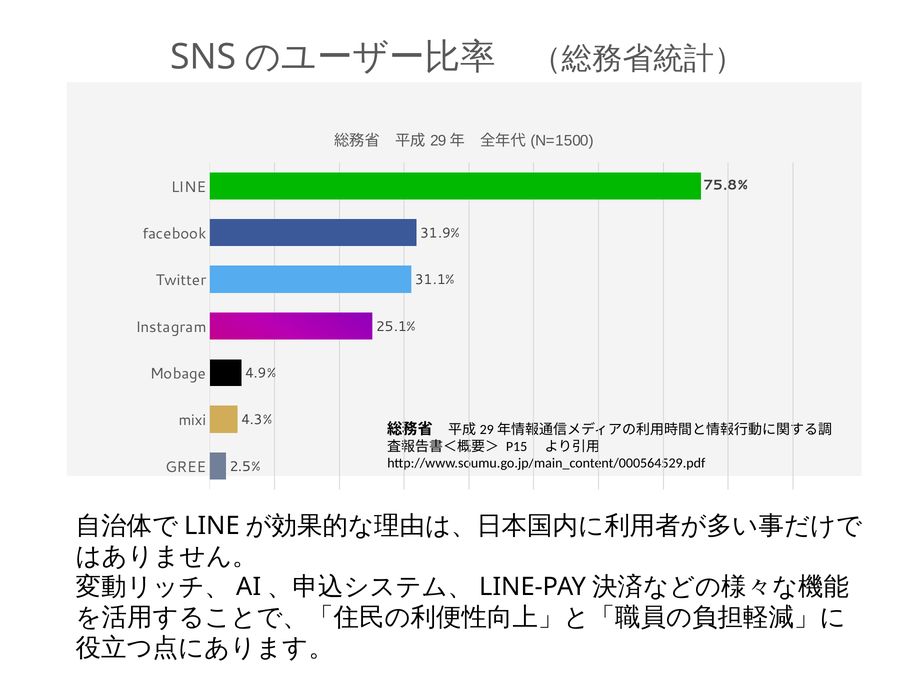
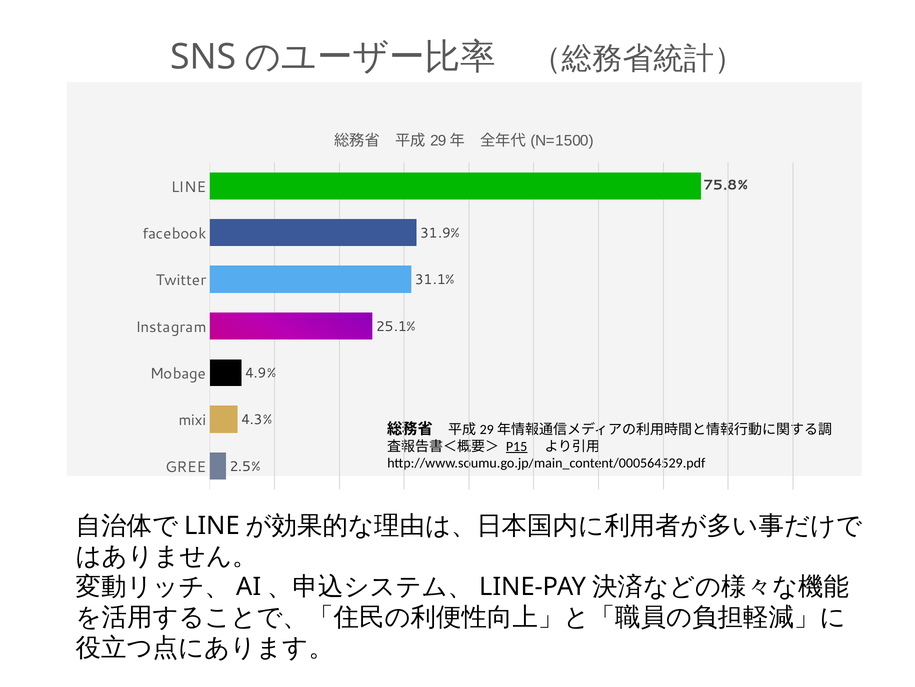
P15 underline: none -> present (517, 446)
